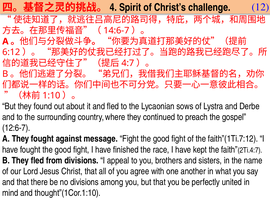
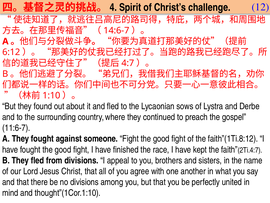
12:6-7: 12:6-7 -> 11:6-7 (16, 128)
message: message -> someone (101, 138)
faith”(1Ti.7:12: faith”(1Ti.7:12 -> faith”(1Ti.8:12 (233, 138)
